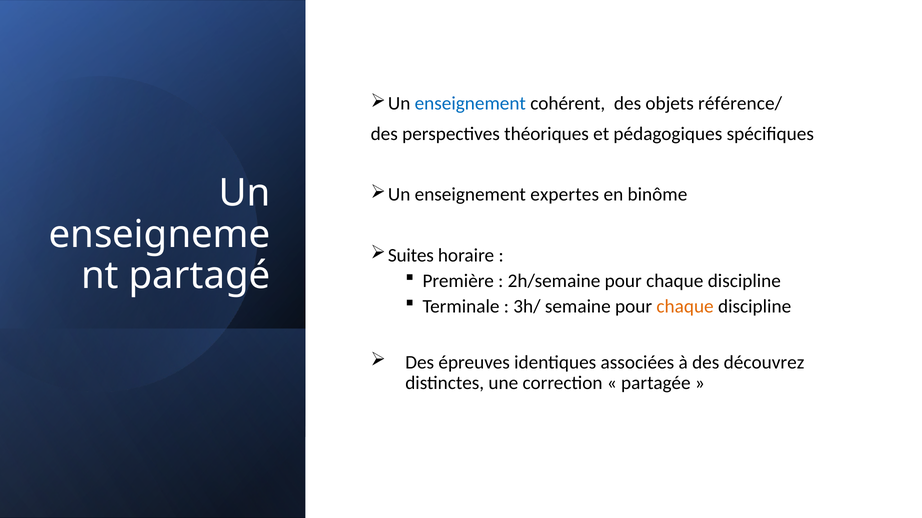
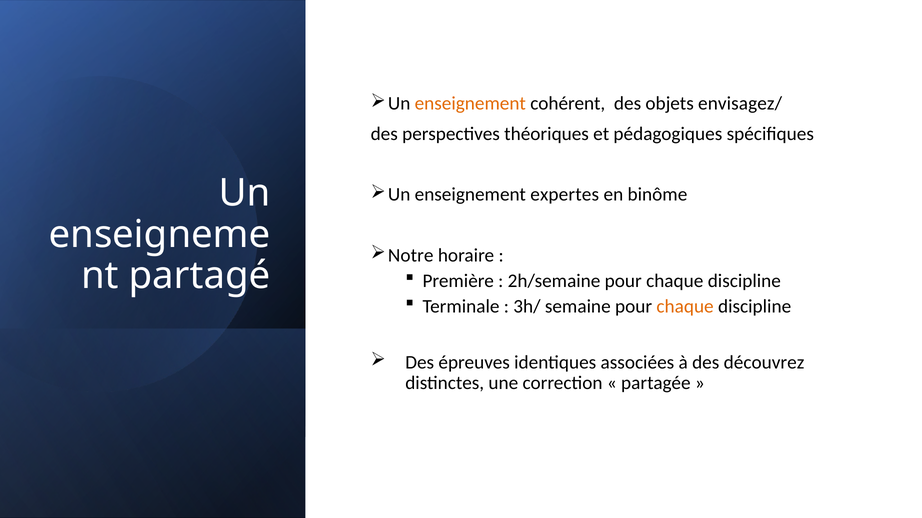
enseignement colour: blue -> orange (470, 104)
référence/: référence/ -> envisagez/ (740, 104)
Suites: Suites -> Notre (411, 256)
